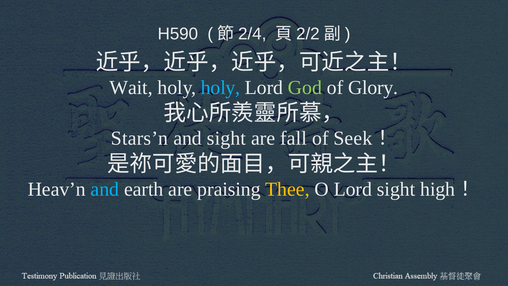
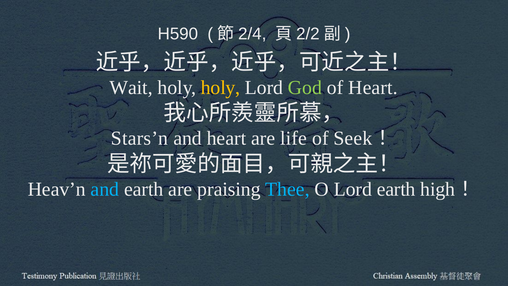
holy colour: light blue -> yellow (221, 87)
of Glory: Glory -> Heart (373, 87)
and sight: sight -> heart (226, 138)
fall: fall -> life (294, 138)
Thee colour: yellow -> light blue (287, 189)
Lord sight: sight -> earth (396, 189)
